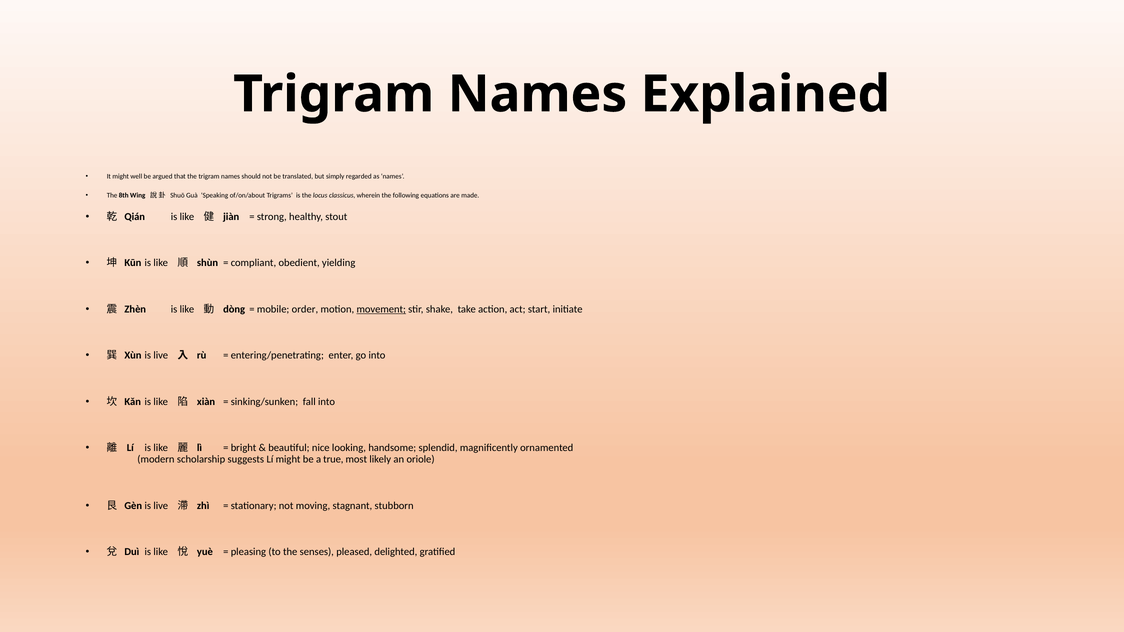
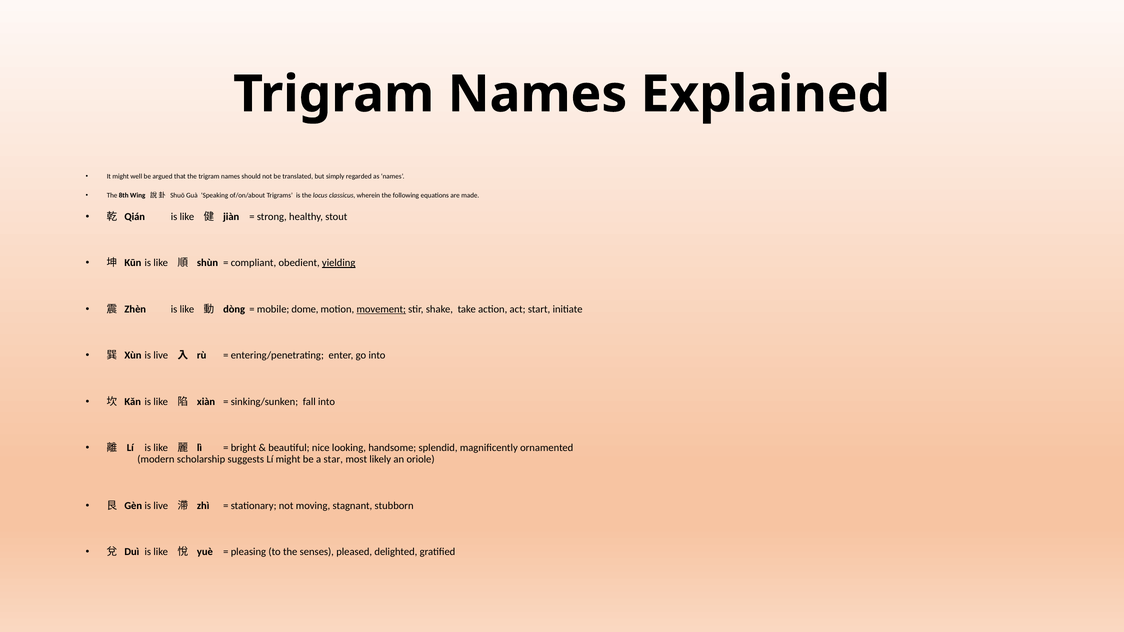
yielding underline: none -> present (339, 263)
order: order -> dome (305, 309)
true: true -> star (333, 459)
